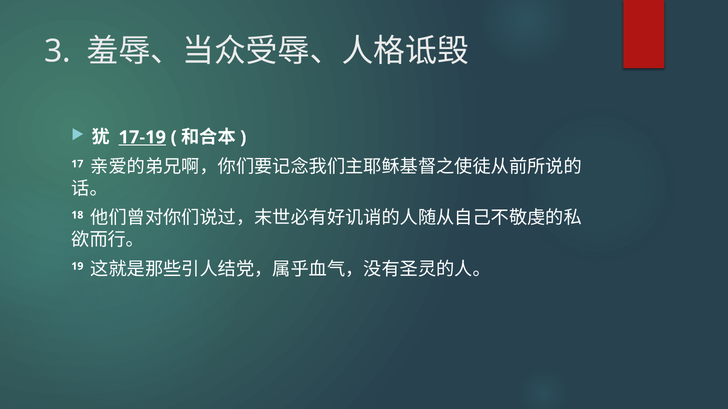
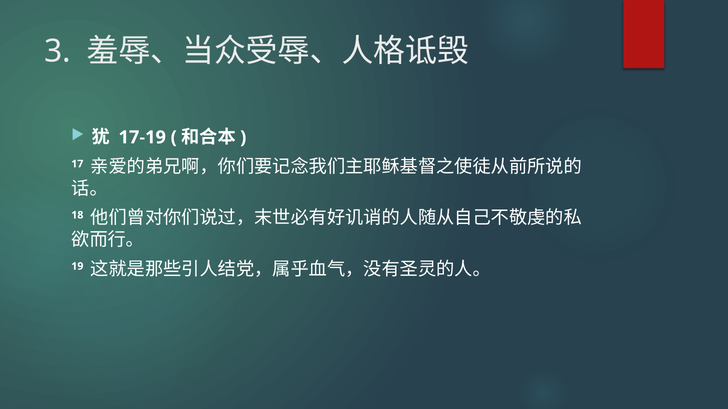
17-19 underline: present -> none (142, 138)
